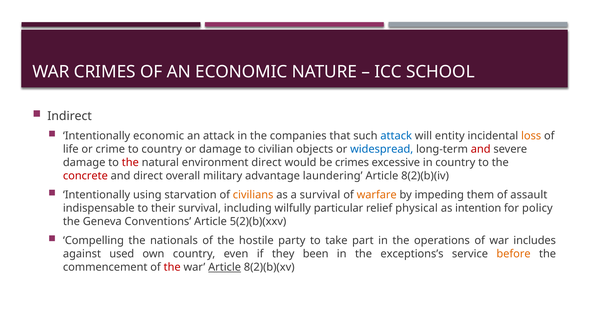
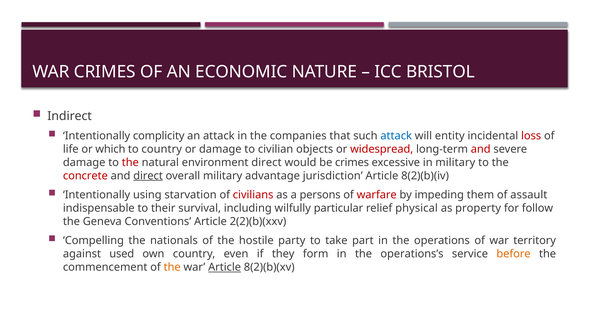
SCHOOL: SCHOOL -> BRISTOL (440, 72)
Intentionally economic: economic -> complicity (159, 136)
loss colour: orange -> red (531, 136)
crime: crime -> which (110, 149)
widespread colour: blue -> red (382, 149)
in country: country -> military (455, 162)
direct underline: none -> present (148, 175)
laundering: laundering -> jurisdiction (333, 175)
civilians colour: orange -> red (253, 194)
a survival: survival -> persons (320, 194)
warfare colour: orange -> red (377, 194)
intention: intention -> property (478, 208)
policy: policy -> follow (537, 208)
5(2)(b)(xxv: 5(2)(b)(xxv -> 2(2)(b)(xxv (258, 221)
includes: includes -> territory (535, 240)
been: been -> form (316, 253)
exceptions’s: exceptions’s -> operations’s (412, 253)
the colour: red -> orange (172, 267)
